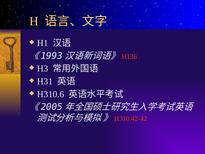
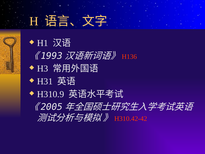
H310.6: H310.6 -> H310.9 (51, 94)
